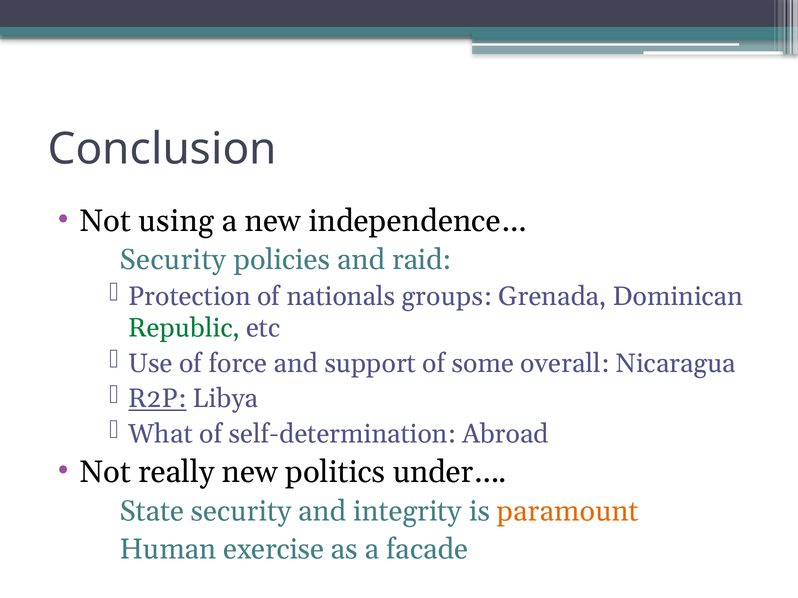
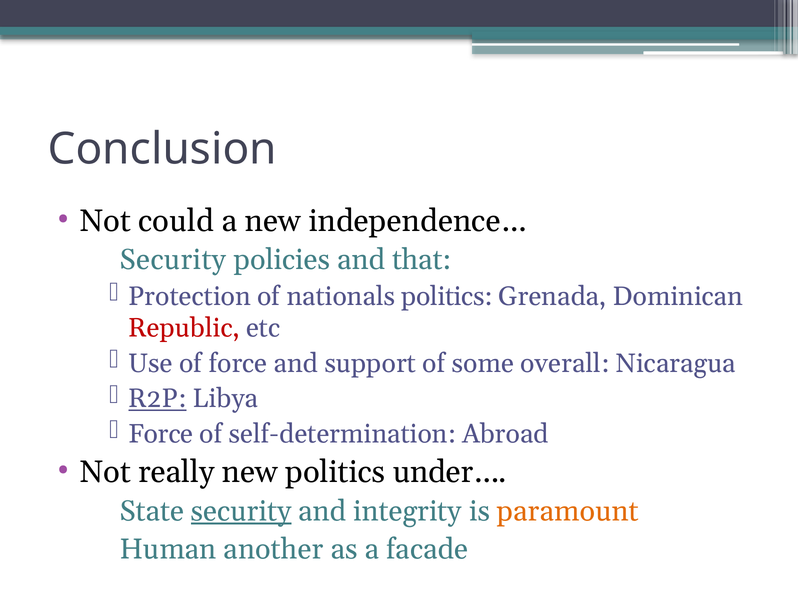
using: using -> could (176, 221)
raid: raid -> that (422, 260)
nationals groups: groups -> politics (447, 297)
Republic colour: green -> red (184, 328)
What: What -> Force (161, 434)
security underline: none -> present (241, 511)
exercise: exercise -> another (274, 549)
